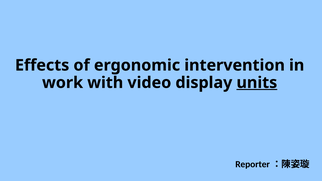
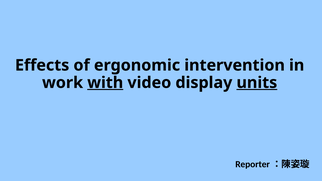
with underline: none -> present (105, 83)
